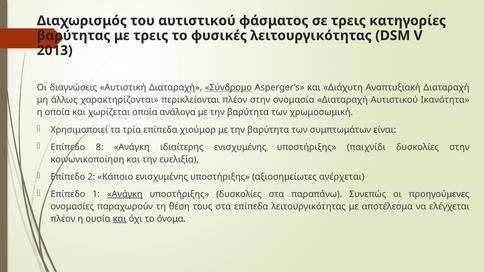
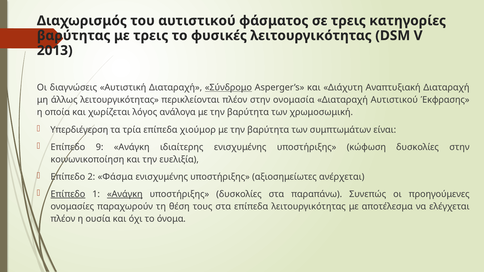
άλλως χαρακτηρίζονται: χαρακτηρίζονται -> λειτουργικότητας (120, 100)
Ικανότητα: Ικανότητα -> Έκφρασης (445, 100)
χωρίζεται οποία: οποία -> λόγος (145, 112)
Χρησιμοποιεί: Χρησιμοποιεί -> Υπερδιέγερση (79, 130)
8: 8 -> 9 (100, 147)
παιχνίδι: παιχνίδι -> κώφωση (366, 147)
Κάποιο: Κάποιο -> Φάσμα (115, 177)
Επίπεδο underline: none -> present (68, 194)
και underline: present -> none (120, 219)
